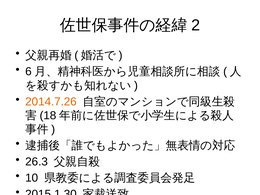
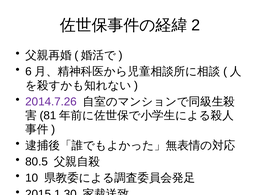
2014.7.26 colour: orange -> purple (51, 102)
18: 18 -> 81 (48, 115)
26.3: 26.3 -> 80.5 (37, 162)
